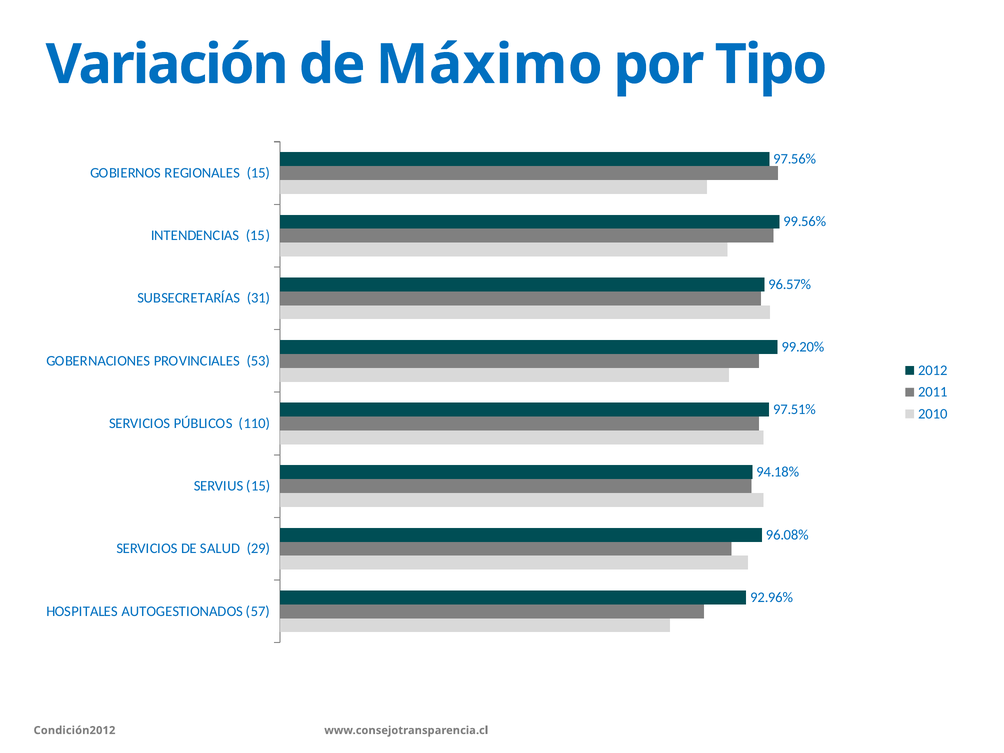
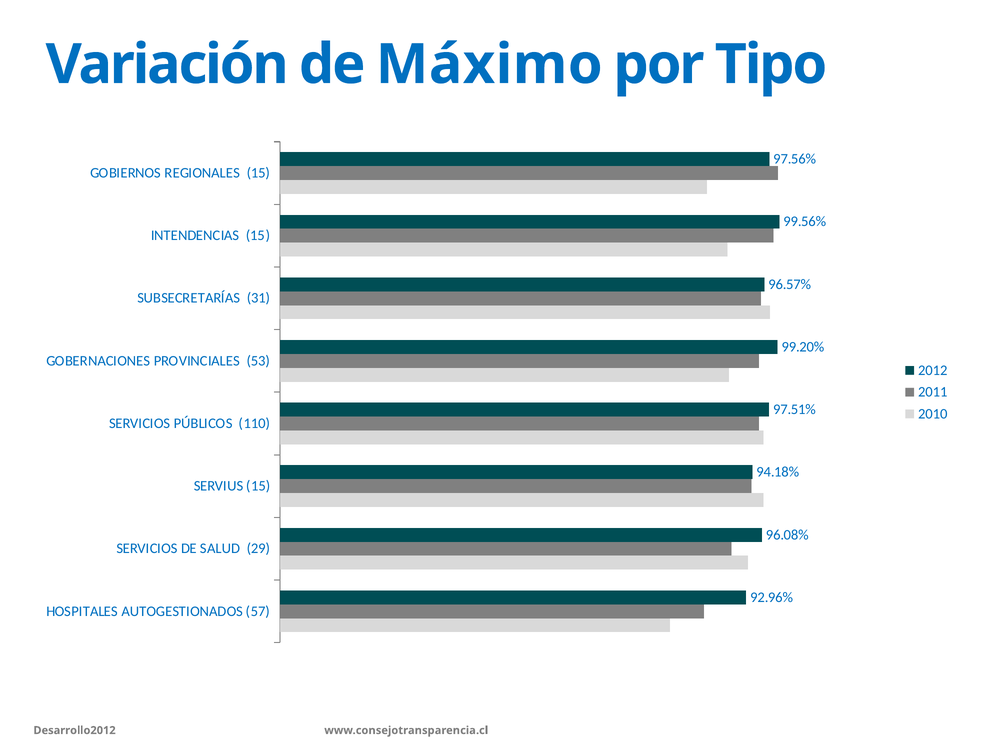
Condición2012: Condición2012 -> Desarrollo2012 (75, 730)
